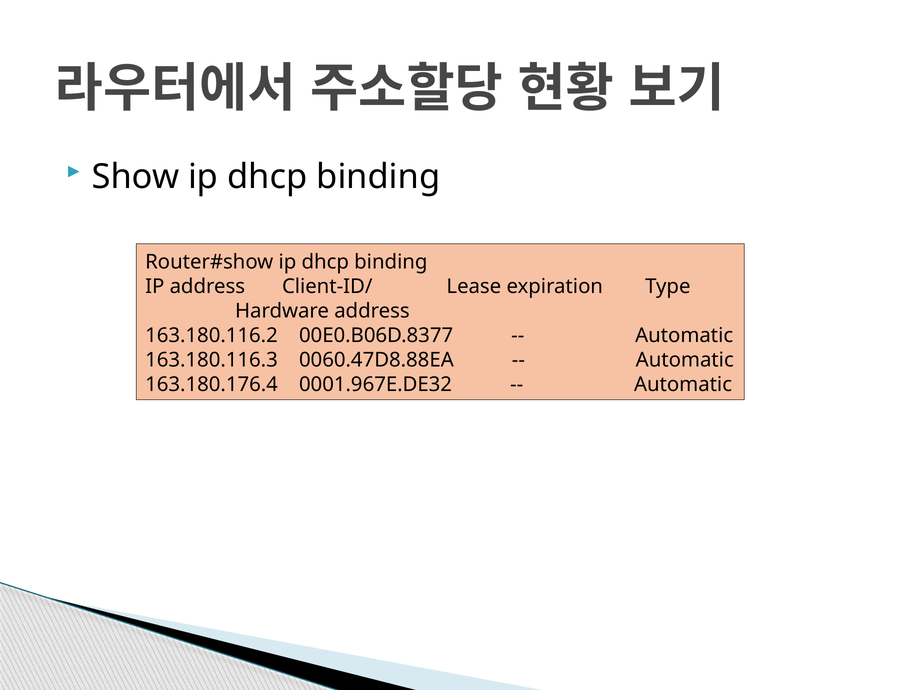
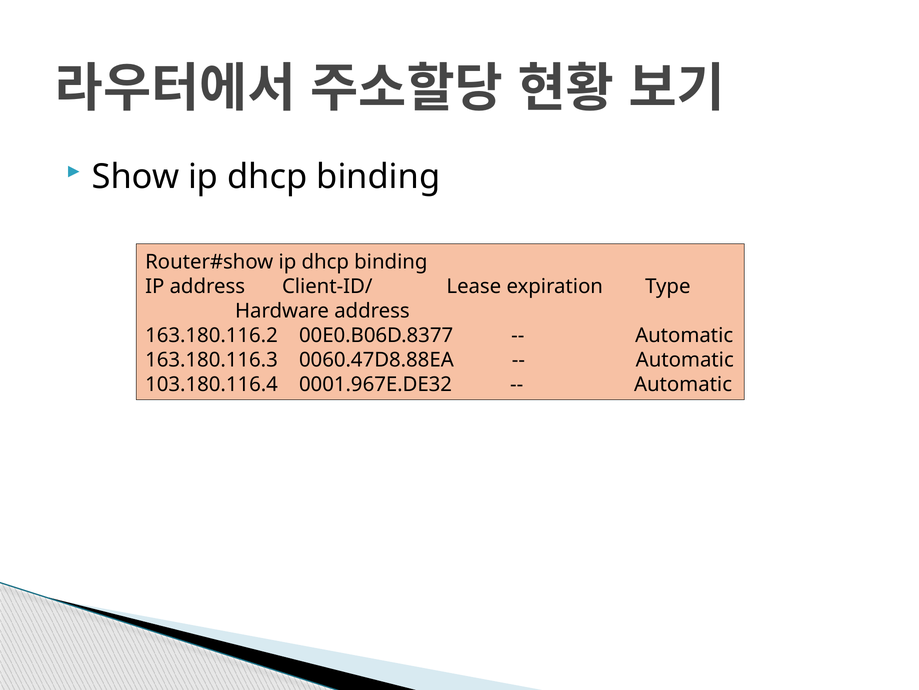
163.180.176.4: 163.180.176.4 -> 103.180.116.4 (212, 384)
